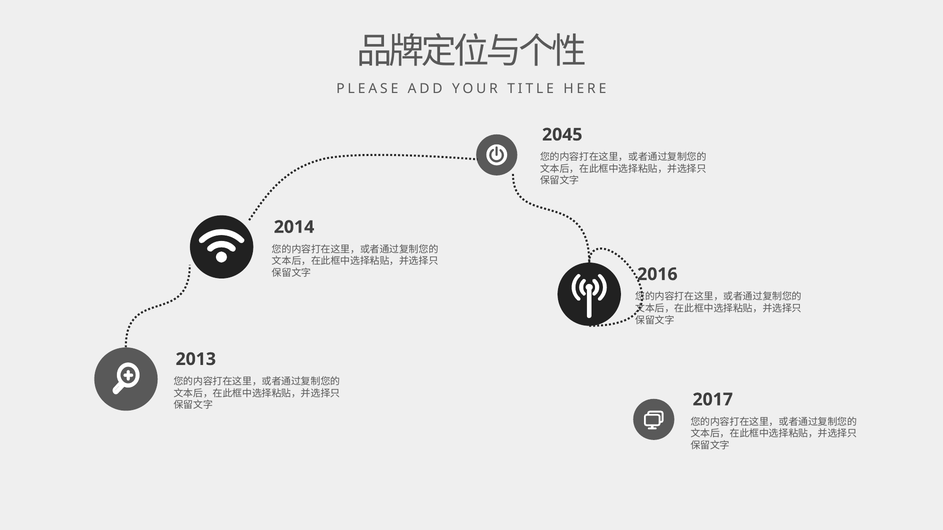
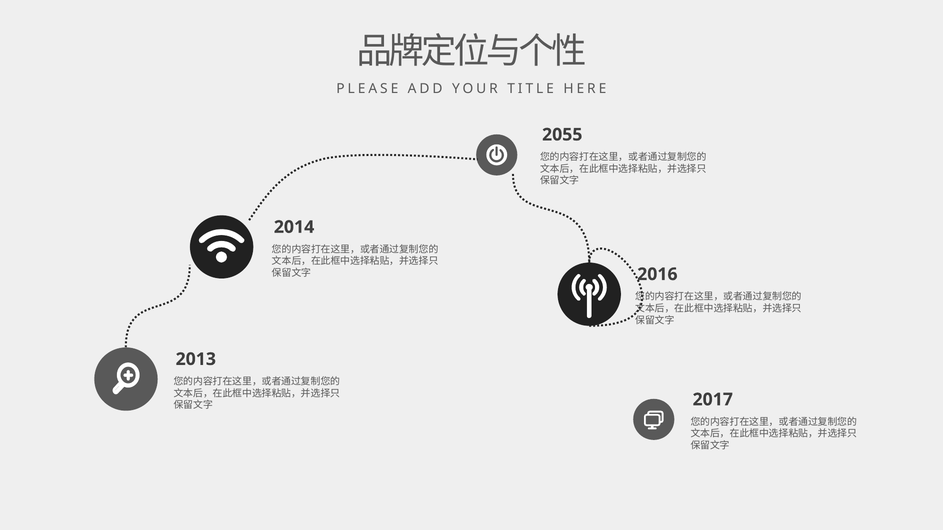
2045: 2045 -> 2055 (562, 135)
